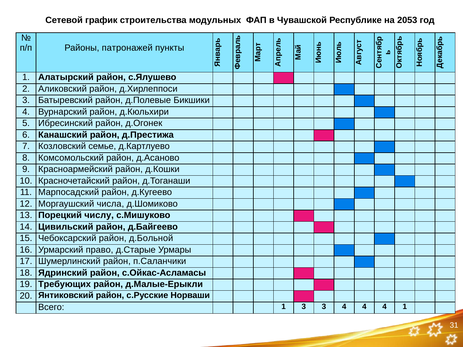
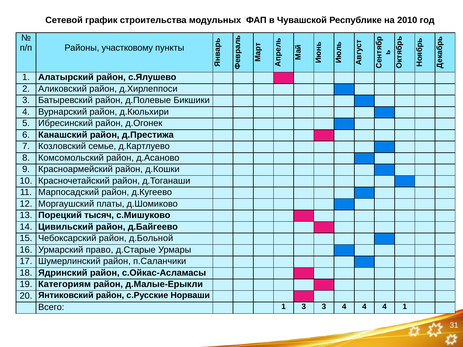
2053: 2053 -> 2010 (407, 20)
патронажей: патронажей -> участковому (127, 48)
числа: числа -> платы (110, 204)
числу: числу -> тысяч (99, 215)
Требующих: Требующих -> Категориям (65, 284)
